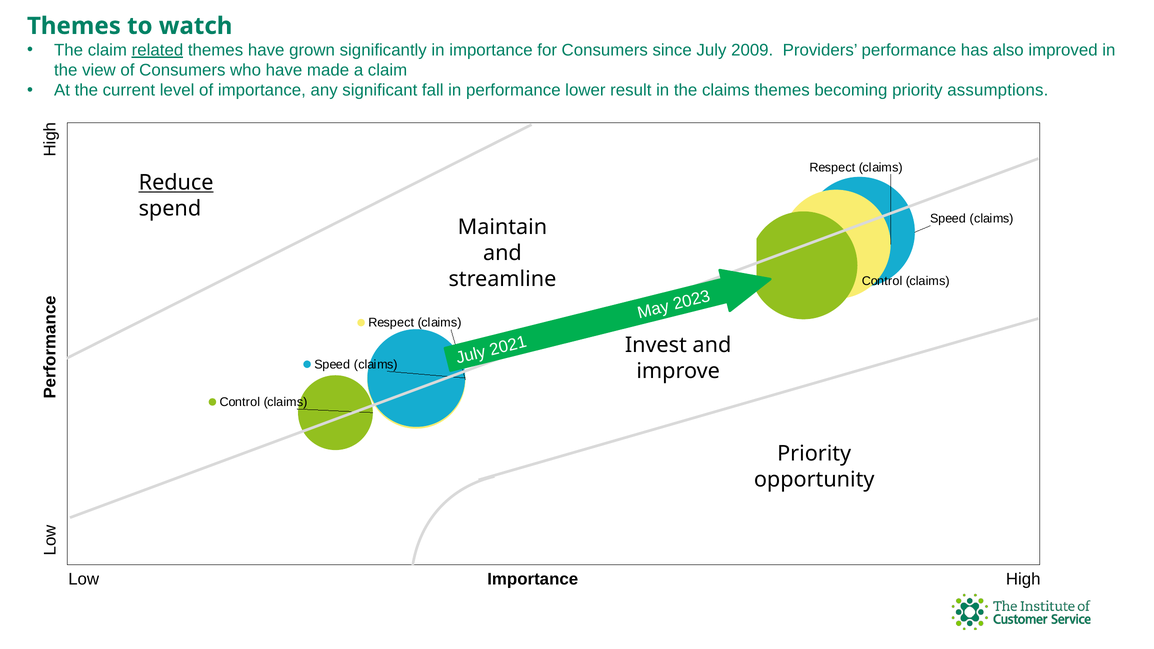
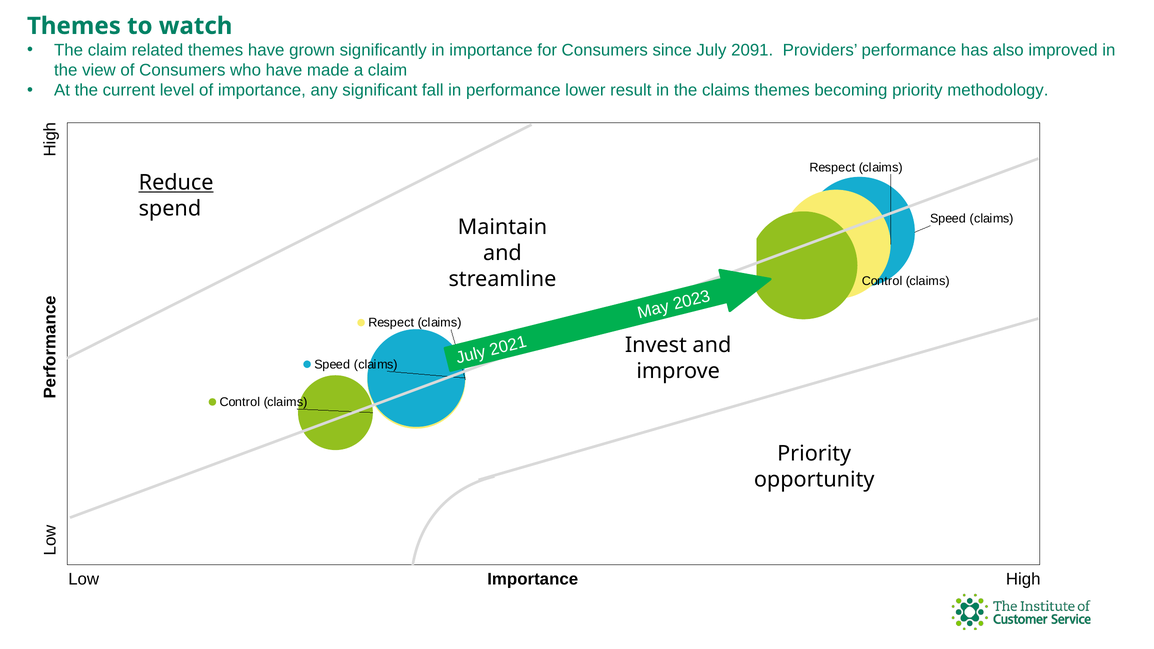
related underline: present -> none (157, 50)
2009: 2009 -> 2091 (752, 50)
assumptions: assumptions -> methodology (998, 90)
